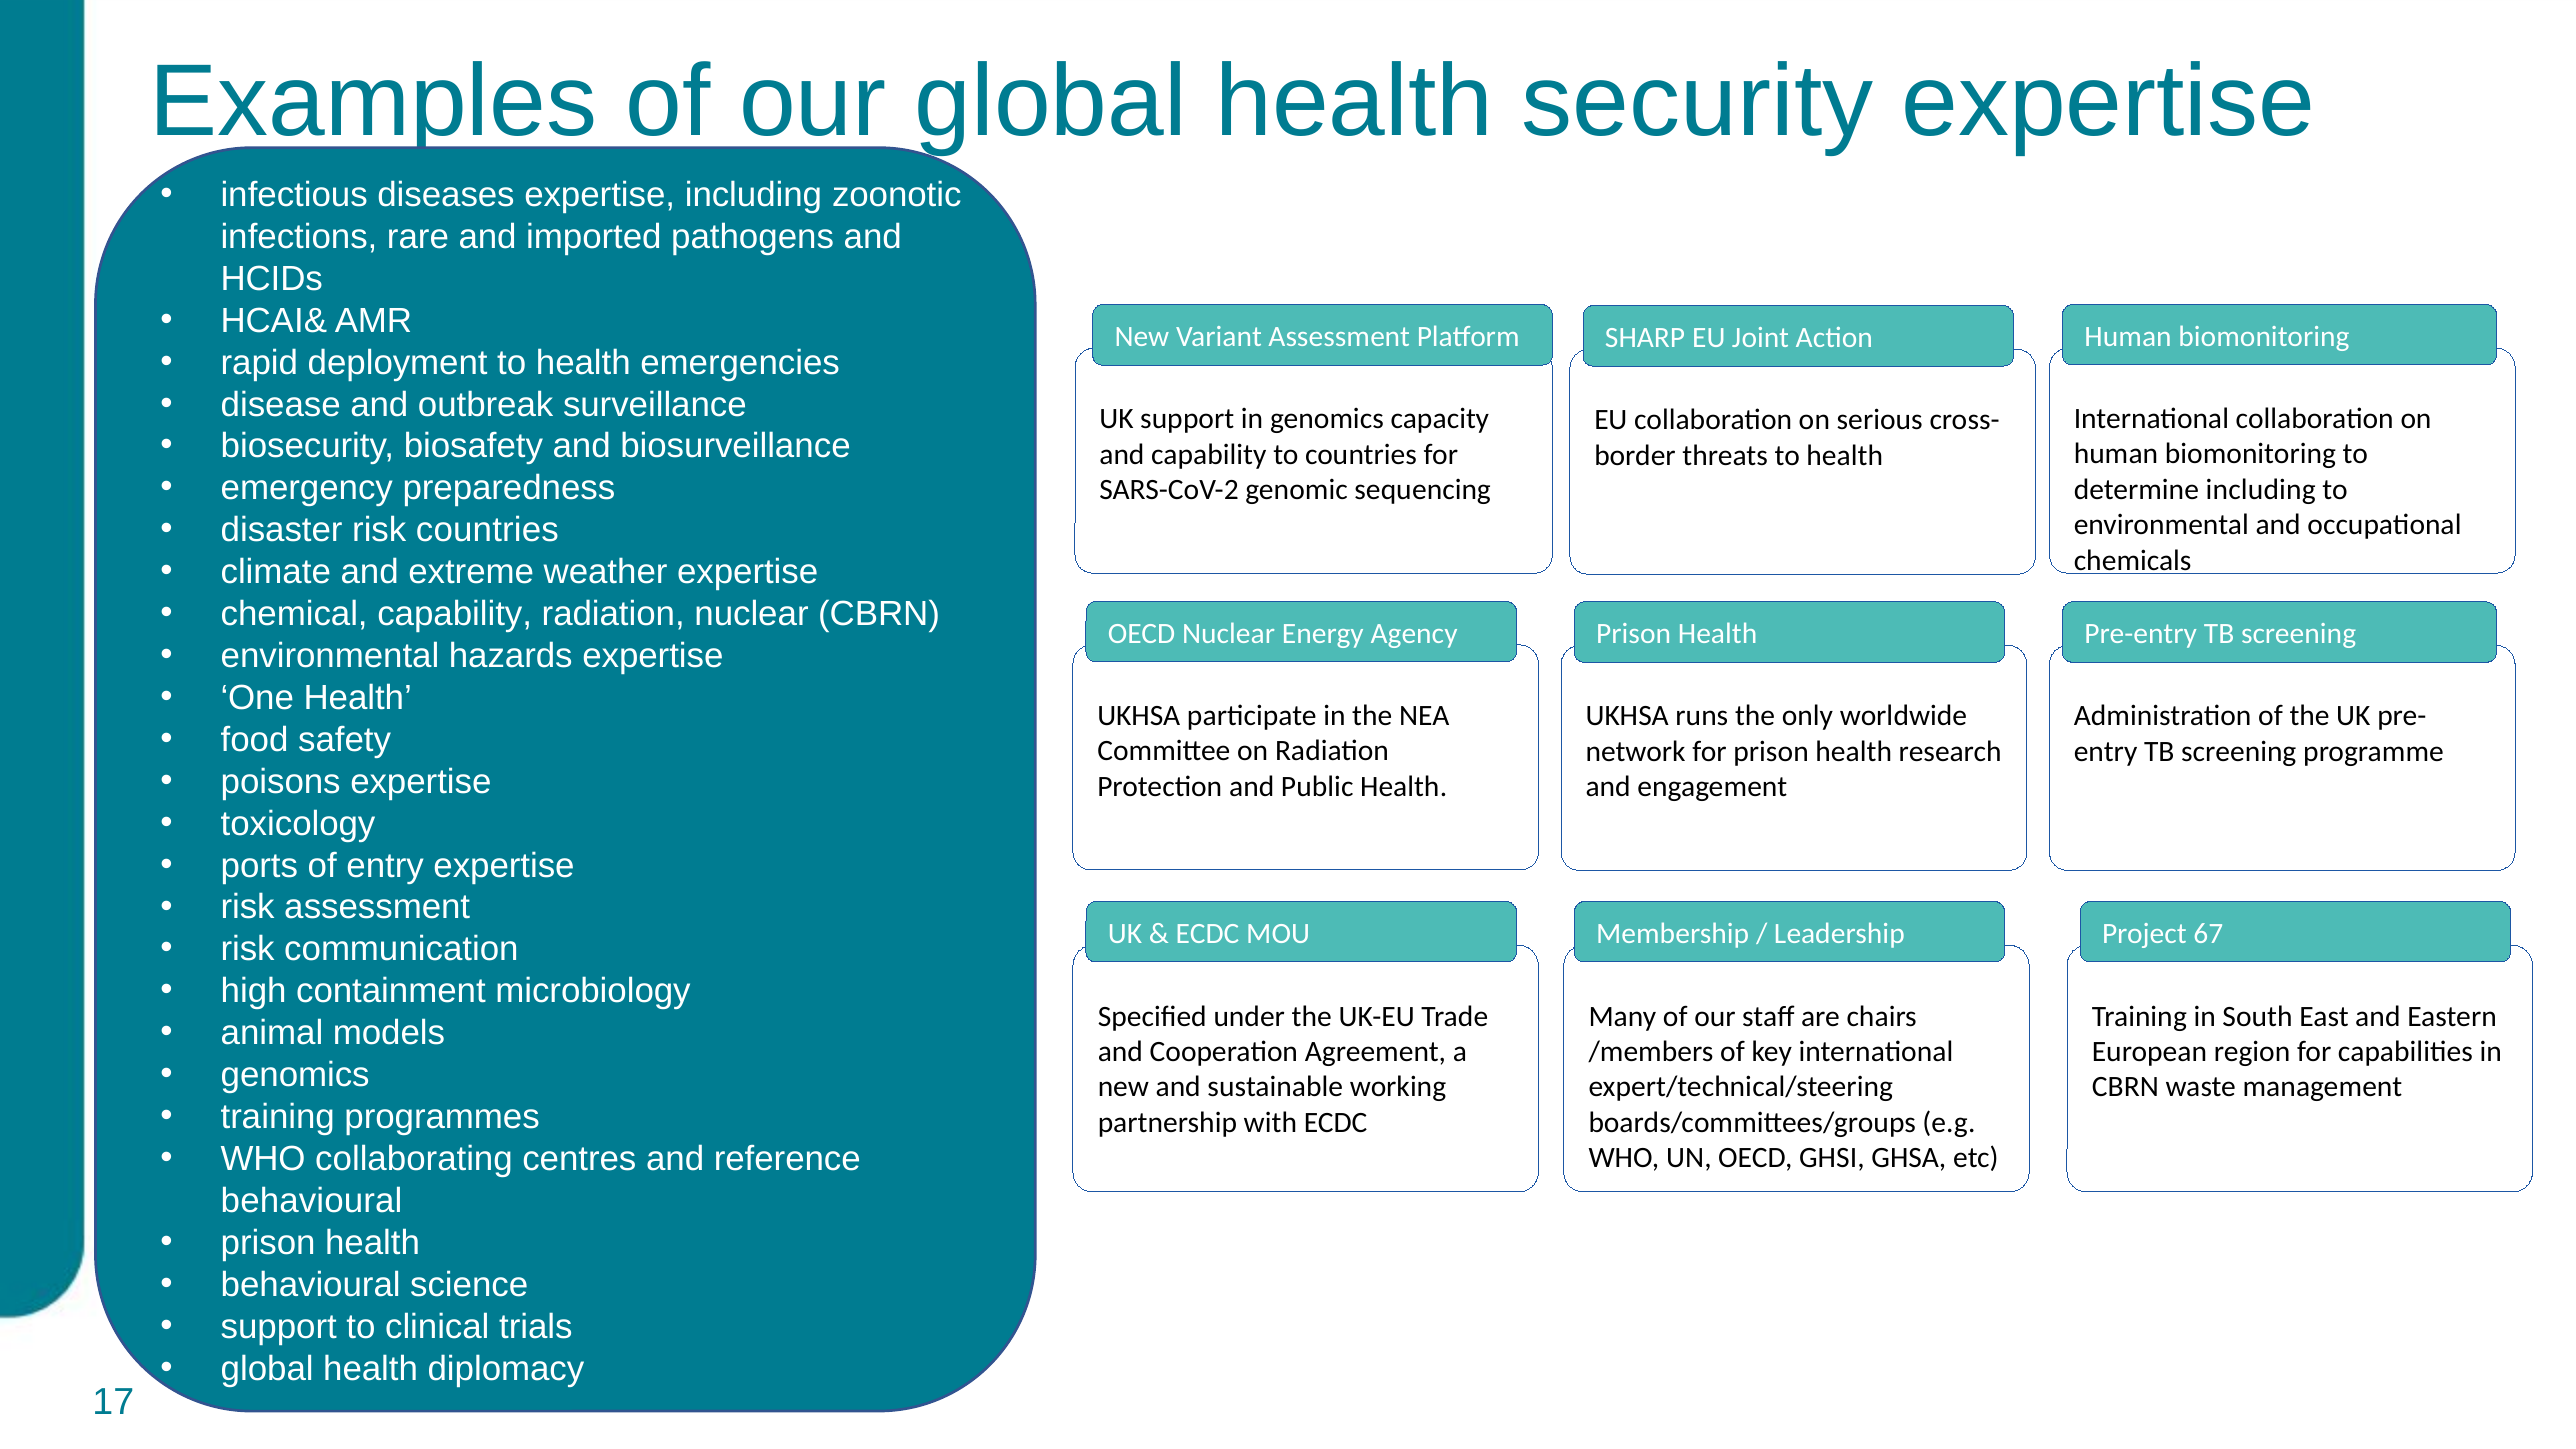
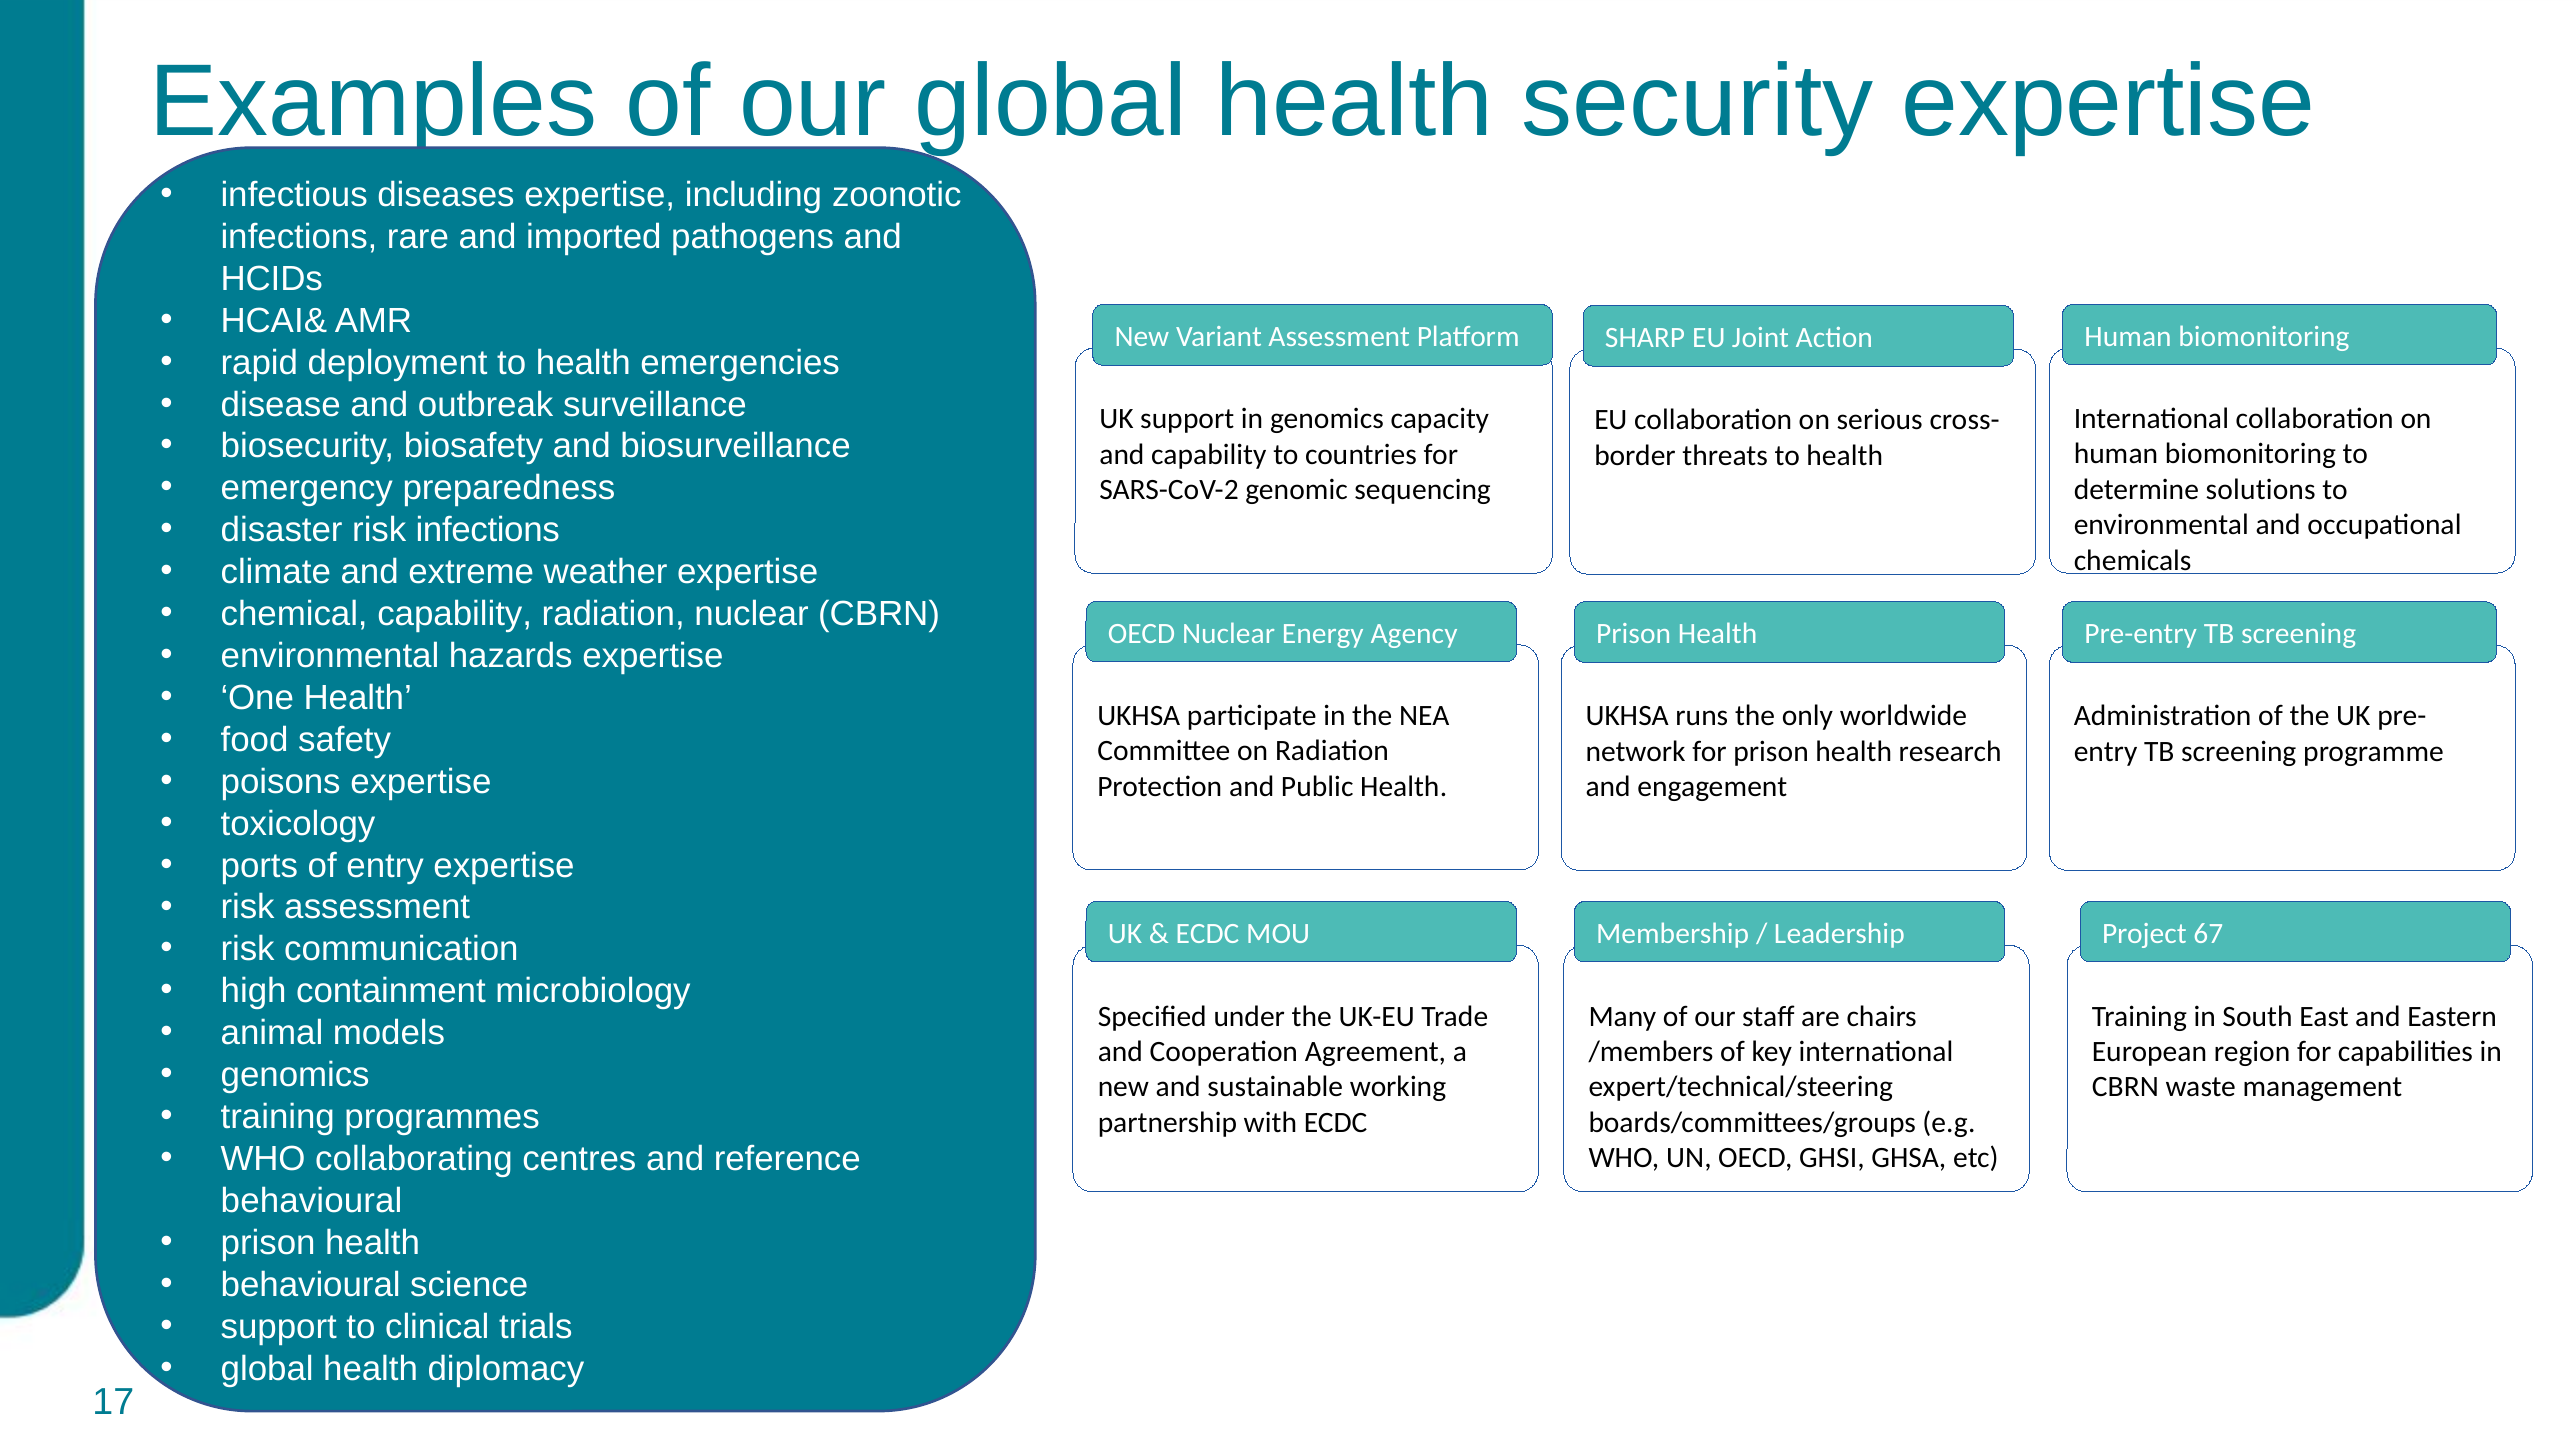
determine including: including -> solutions (2261, 490)
risk countries: countries -> infections (488, 530)
